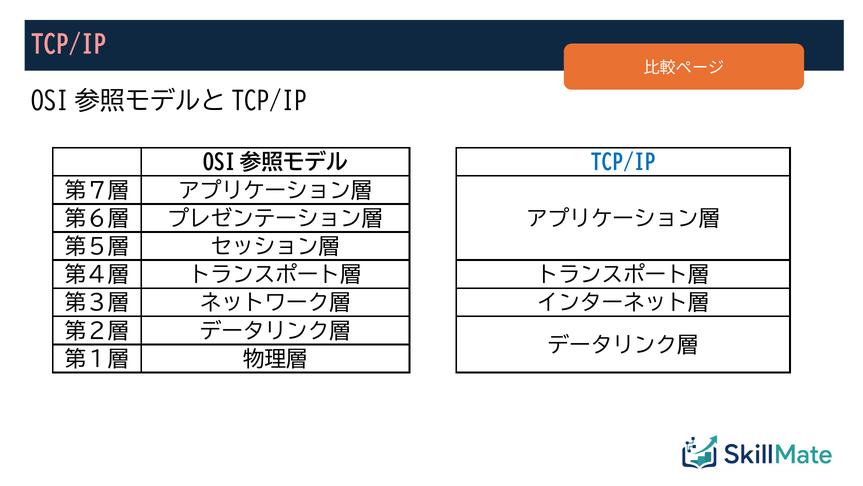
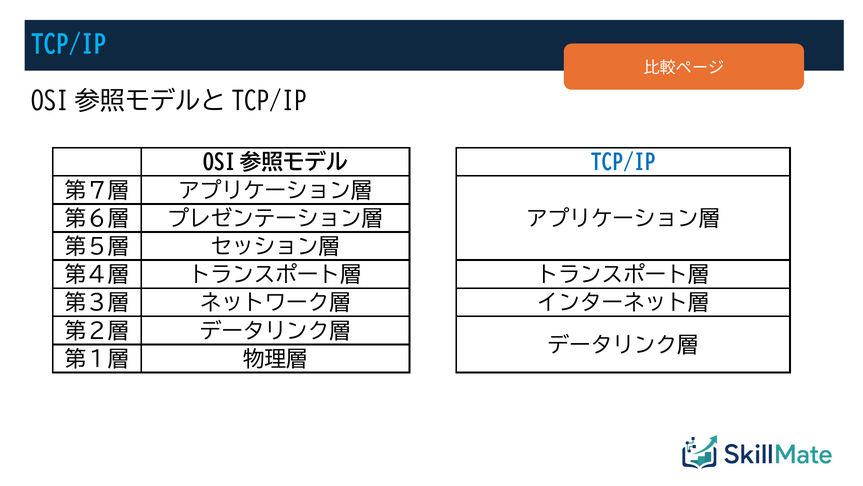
TCP/IP colour: pink -> light blue (69, 45)
